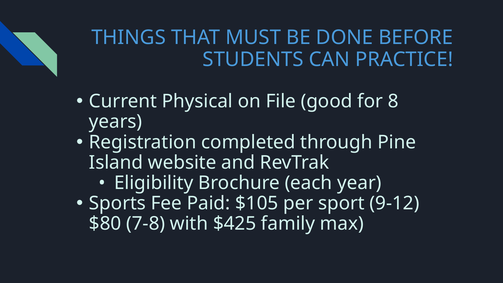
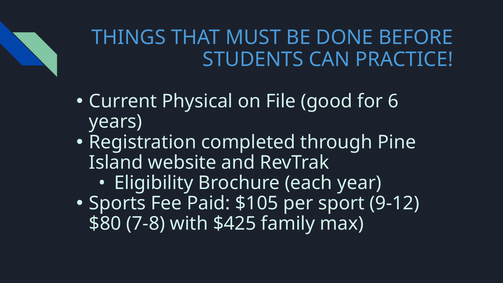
8: 8 -> 6 (393, 101)
